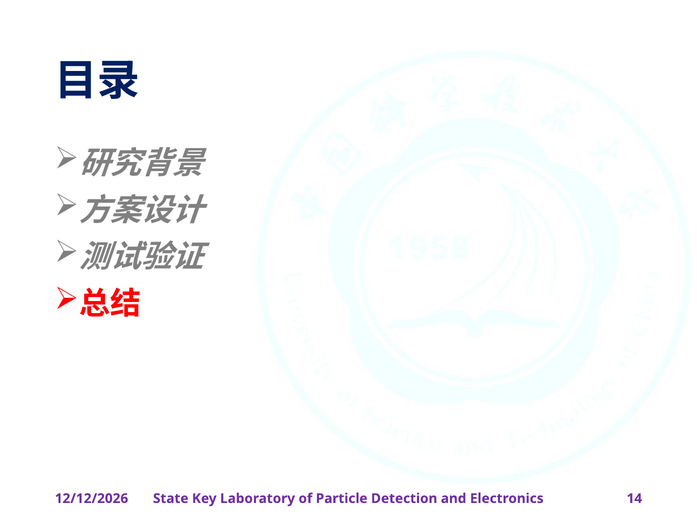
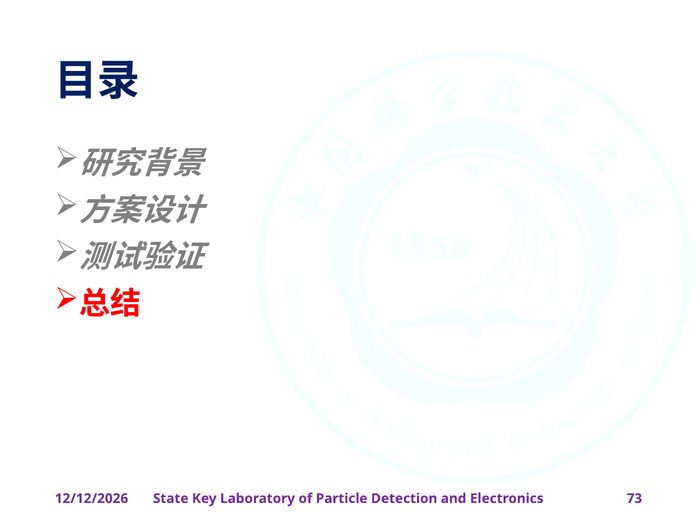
14: 14 -> 73 (634, 498)
